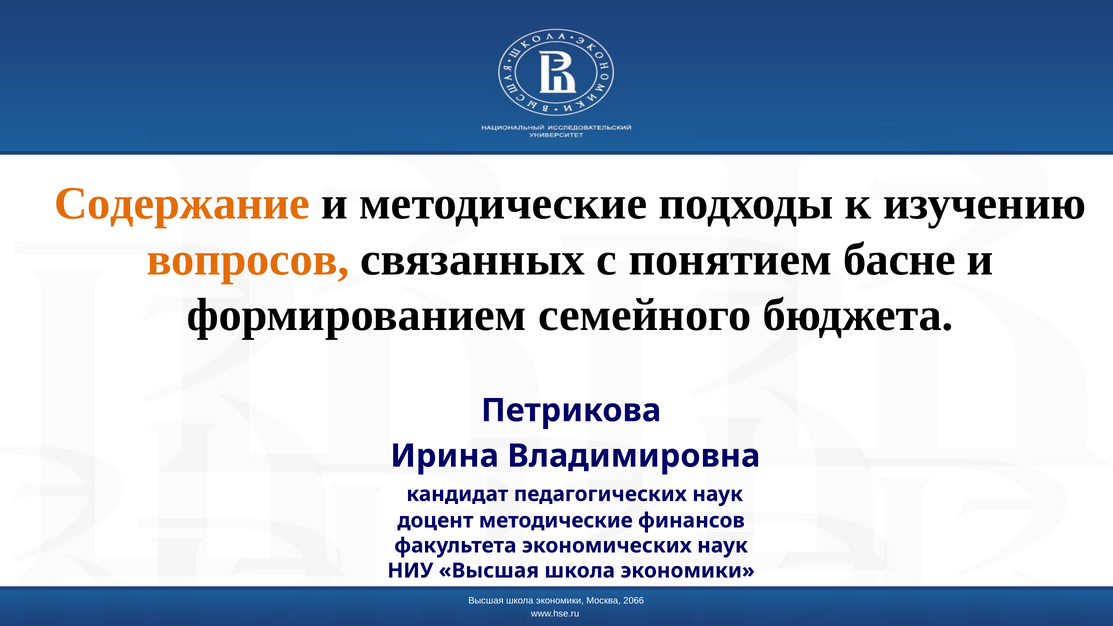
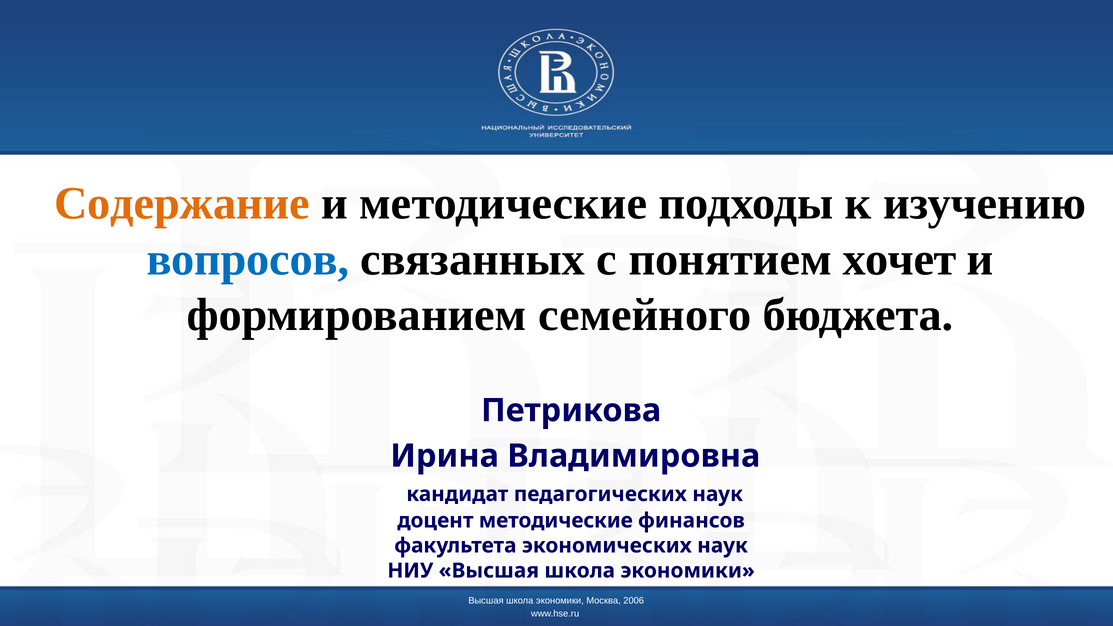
вопросов colour: orange -> blue (248, 259)
басне: басне -> хочет (899, 259)
2066: 2066 -> 2006 (634, 601)
